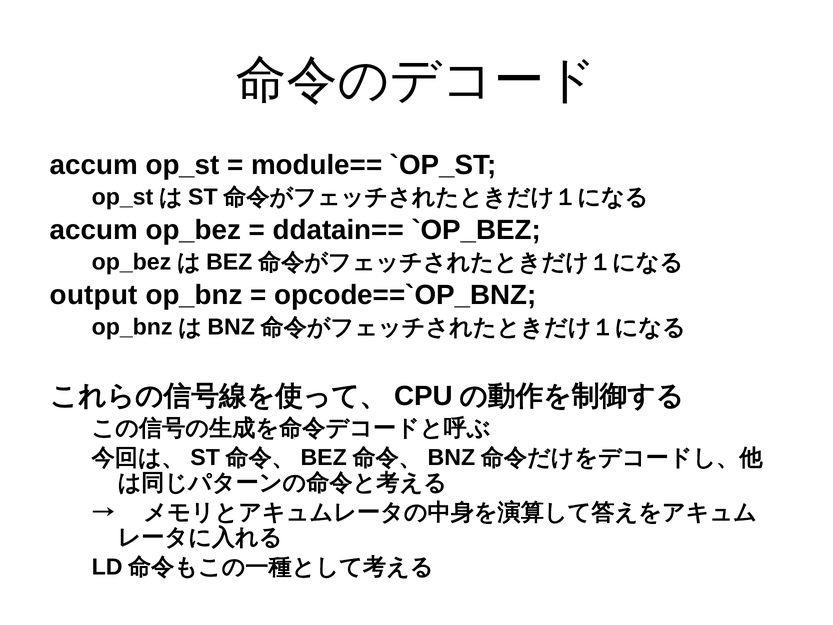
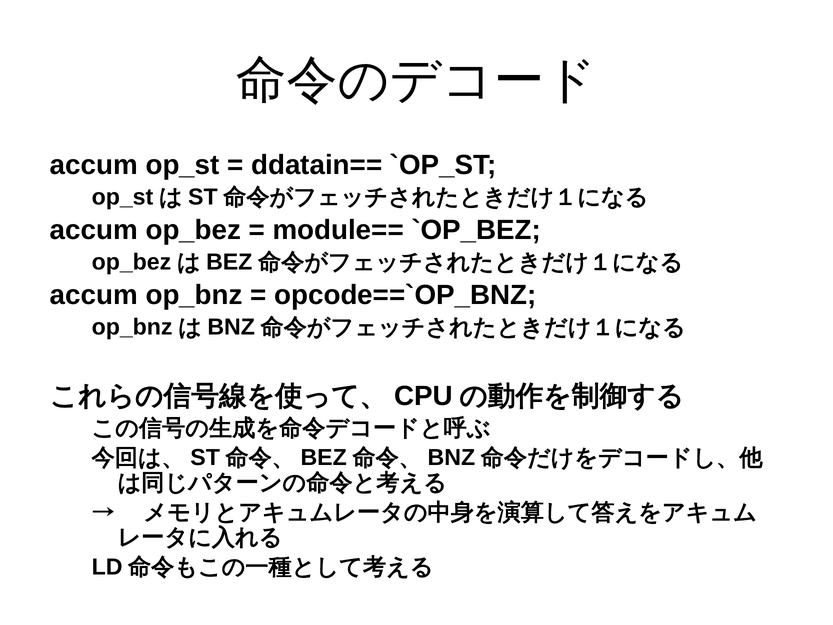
module==: module== -> ddatain== (317, 165)
ddatain==: ddatain== -> module== (338, 230)
output: output -> accum (94, 295)
